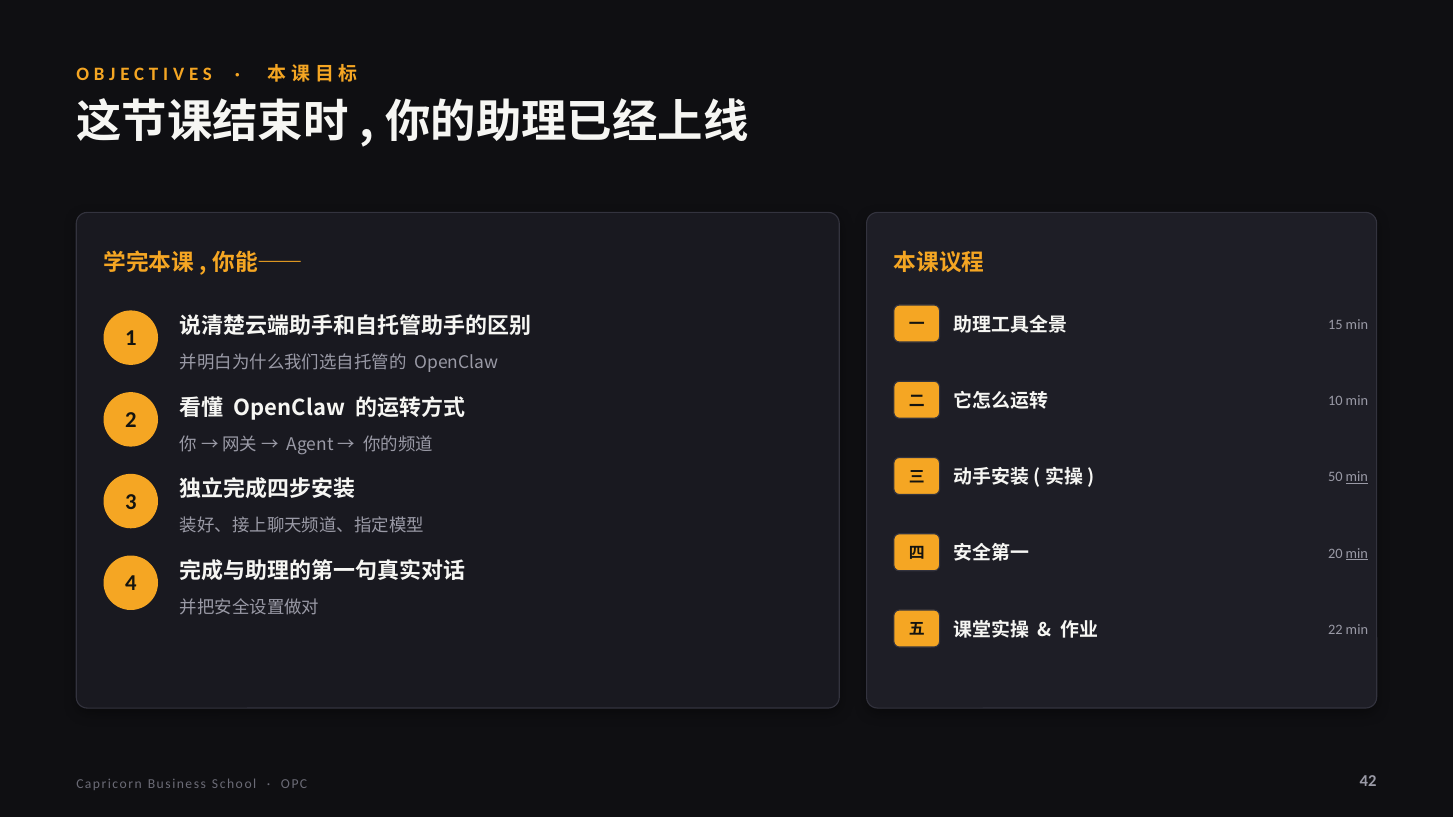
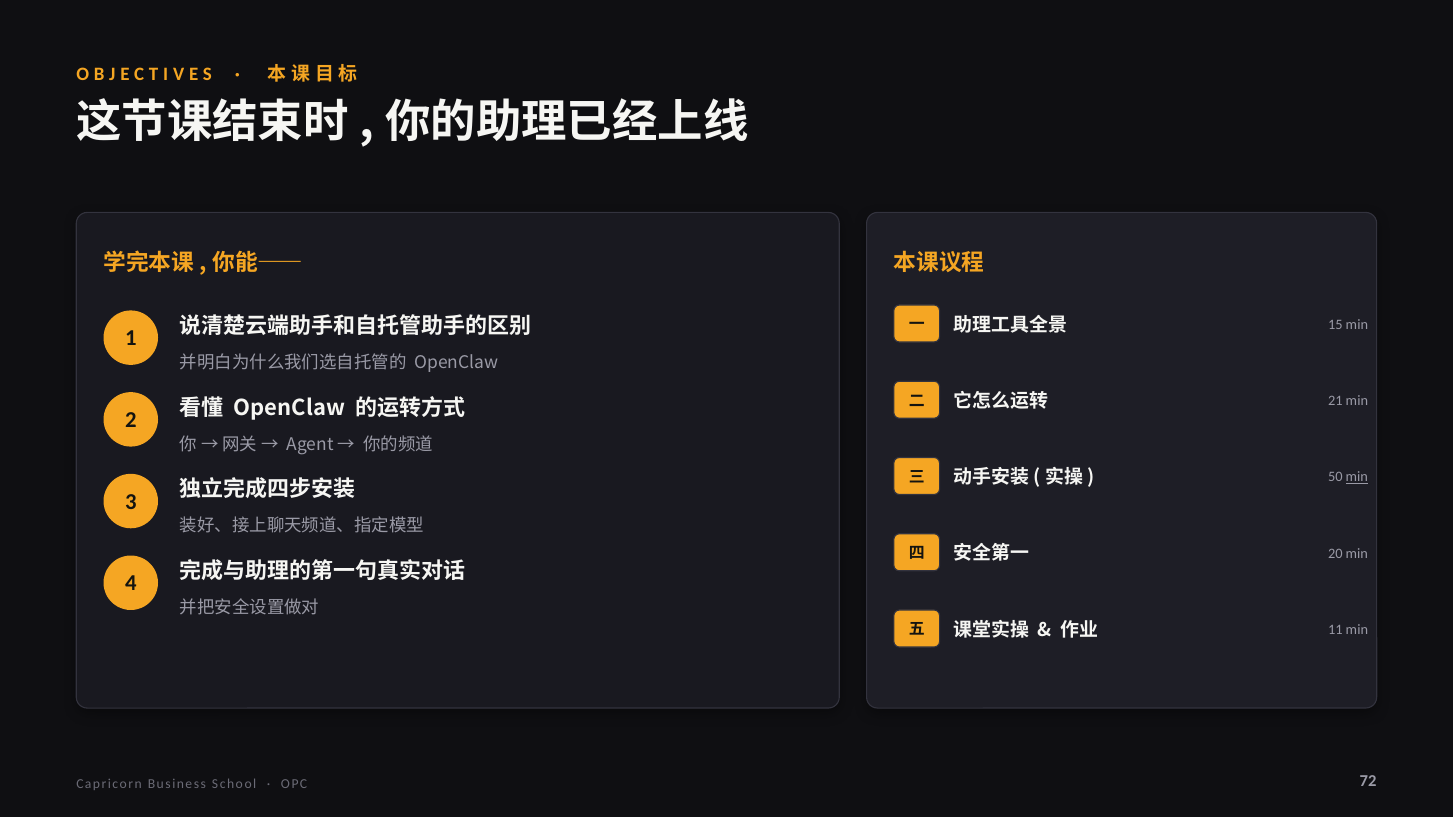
10: 10 -> 21 (1335, 401)
min underline: present -> none (1357, 554)
22: 22 -> 11 (1335, 630)
42: 42 -> 72 (1368, 782)
